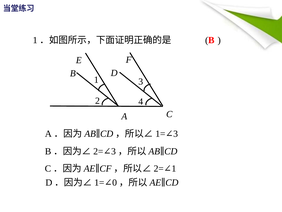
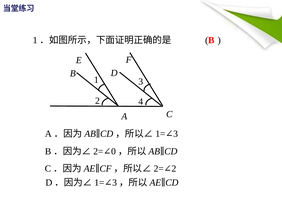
3: 3 -> 0 (113, 151)
1: 1 -> 2 (174, 168)
0: 0 -> 3 (115, 182)
